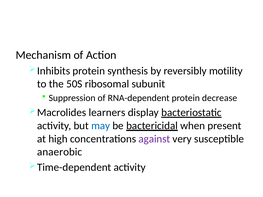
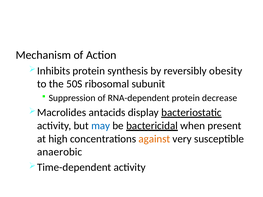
motility: motility -> obesity (226, 71)
learners: learners -> antacids (107, 113)
against colour: purple -> orange (154, 139)
